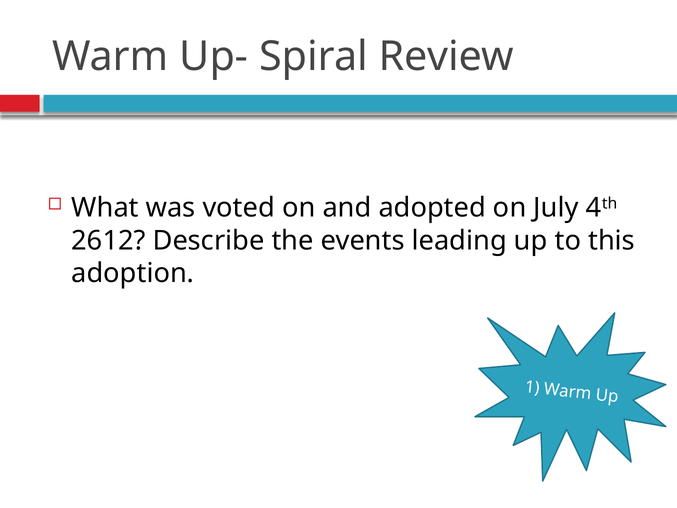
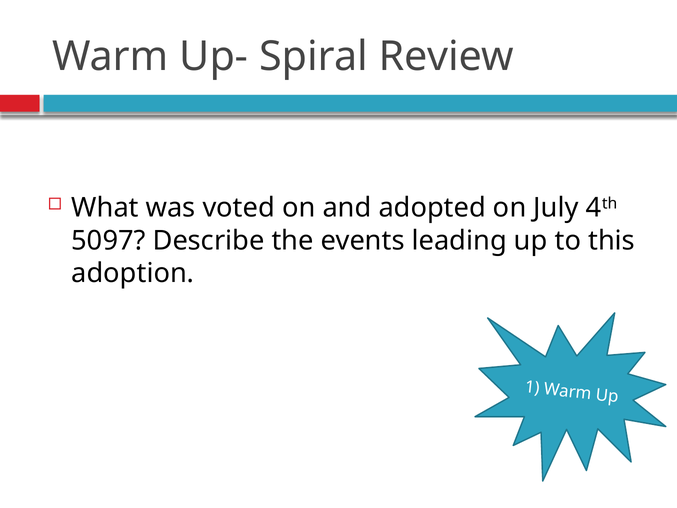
2612: 2612 -> 5097 (108, 241)
